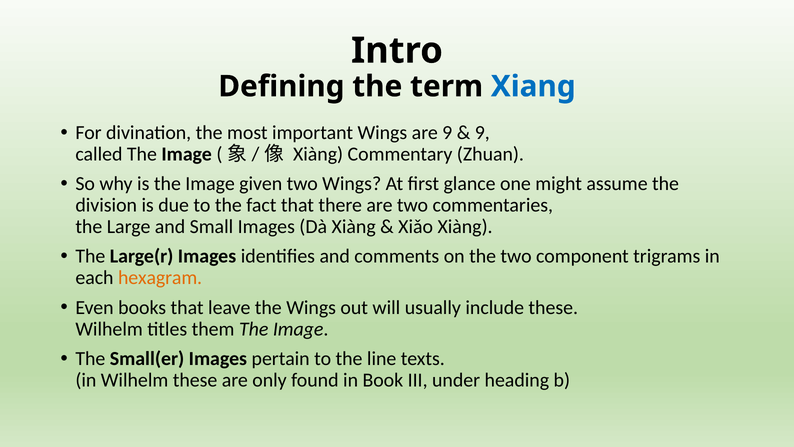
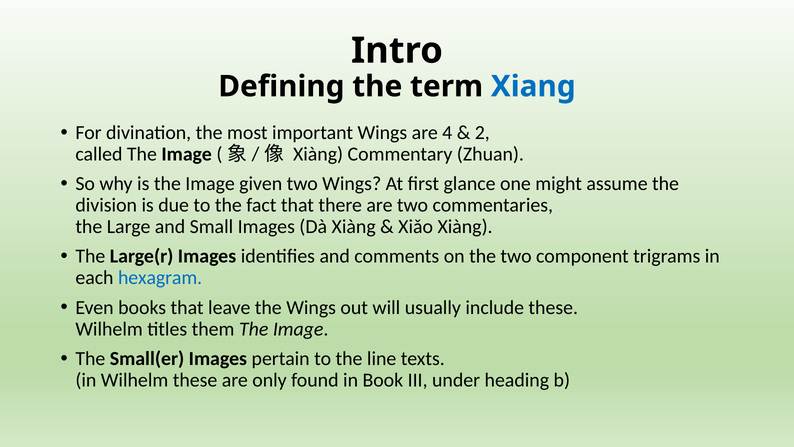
are 9: 9 -> 4 (447, 132)
9: 9 -> 2 (482, 132)
hexagram colour: orange -> blue (160, 278)
